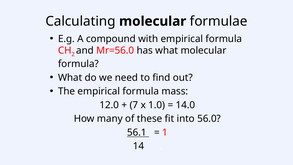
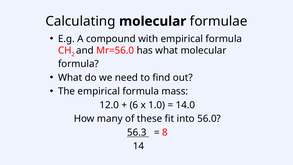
7: 7 -> 6 (134, 105)
56.1: 56.1 -> 56.3 (137, 132)
1: 1 -> 8 (165, 132)
